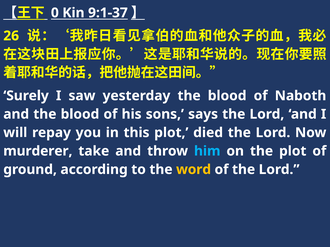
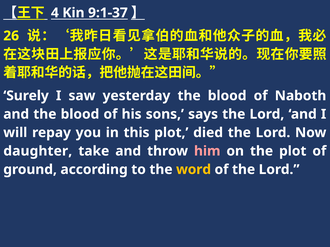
0: 0 -> 4 (55, 13)
murderer: murderer -> daughter (38, 151)
him colour: light blue -> pink (207, 151)
